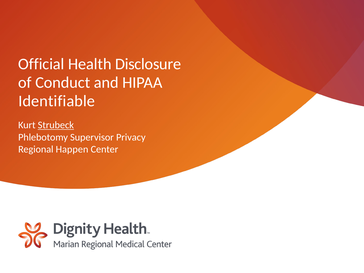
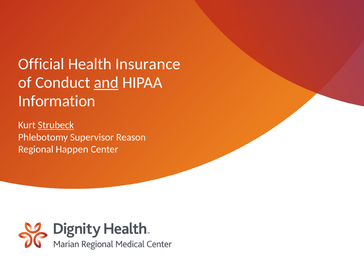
Disclosure: Disclosure -> Insurance (148, 64)
and underline: none -> present (106, 83)
Identifiable: Identifiable -> Information (57, 101)
Privacy: Privacy -> Reason (131, 137)
